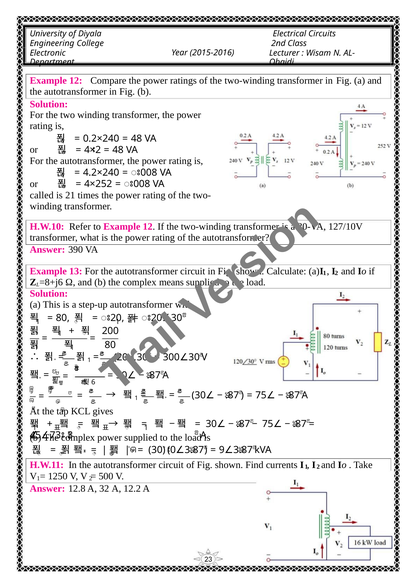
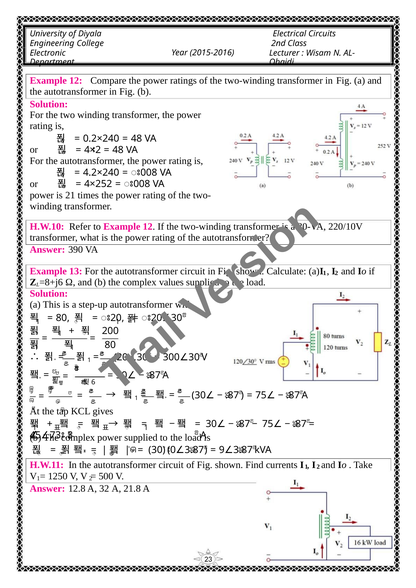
called: called -> power (42, 195)
127/10V: 127/10V -> 220/10V (346, 227)
means: means -> values (171, 282)
12.2: 12.2 -> 21.8 (132, 489)
